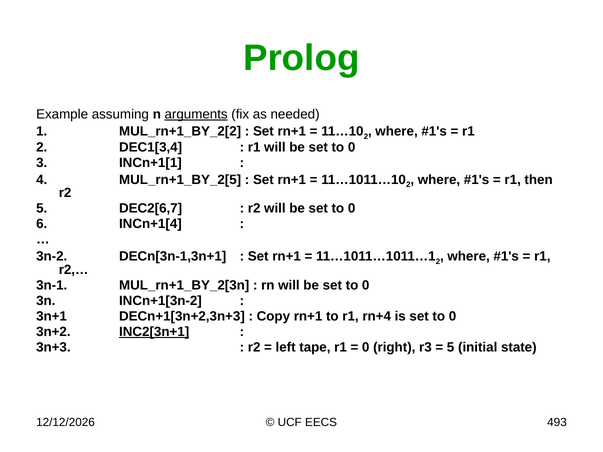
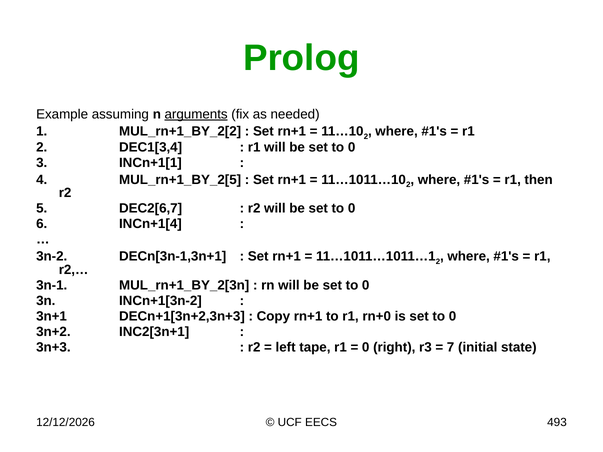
rn+4: rn+4 -> rn+0 (377, 316)
INC2[3n+1 underline: present -> none (154, 332)
5: 5 -> 7 (451, 348)
